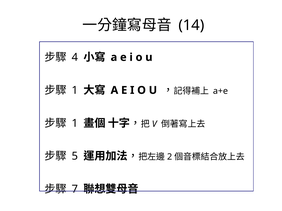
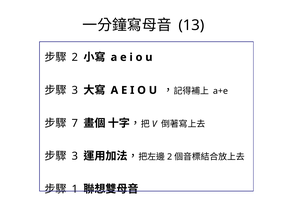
14: 14 -> 13 (191, 25)
4: 4 -> 2 (75, 57)
1: 1 -> 3 (75, 90)
1: 1 -> 7 (75, 123)
5: 5 -> 3 (75, 157)
7: 7 -> 1 (75, 190)
